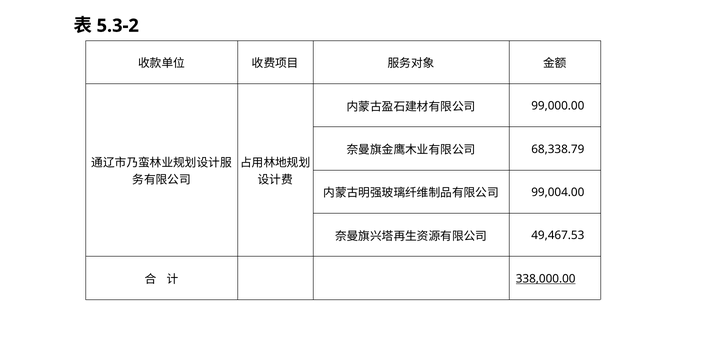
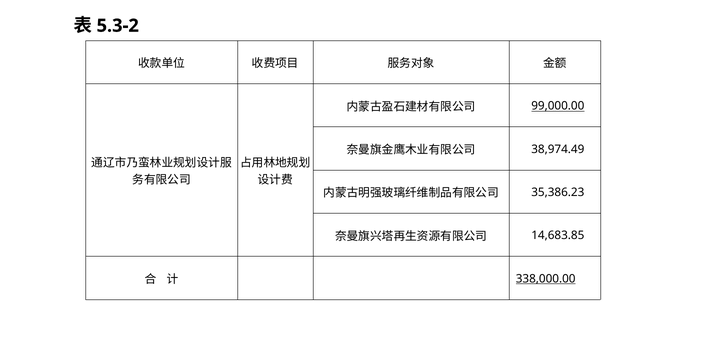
99,000.00 underline: none -> present (558, 106)
68,338.79: 68,338.79 -> 38,974.49 (558, 149)
99,004.00: 99,004.00 -> 35,386.23 (558, 192)
49,467.53: 49,467.53 -> 14,683.85 (558, 236)
